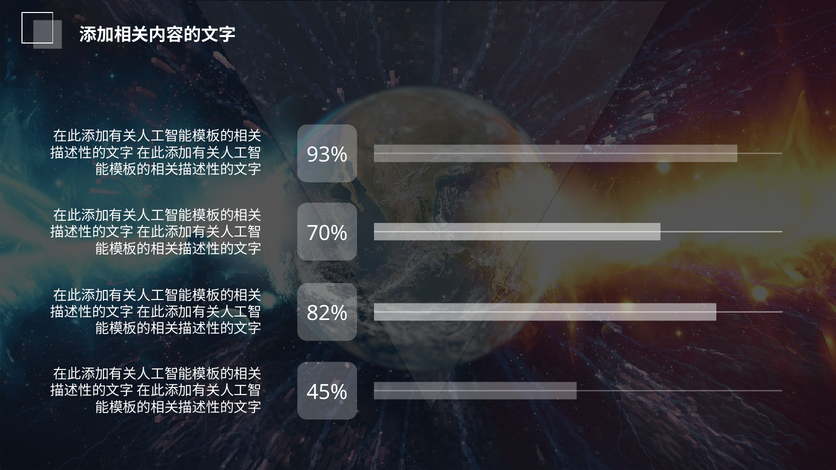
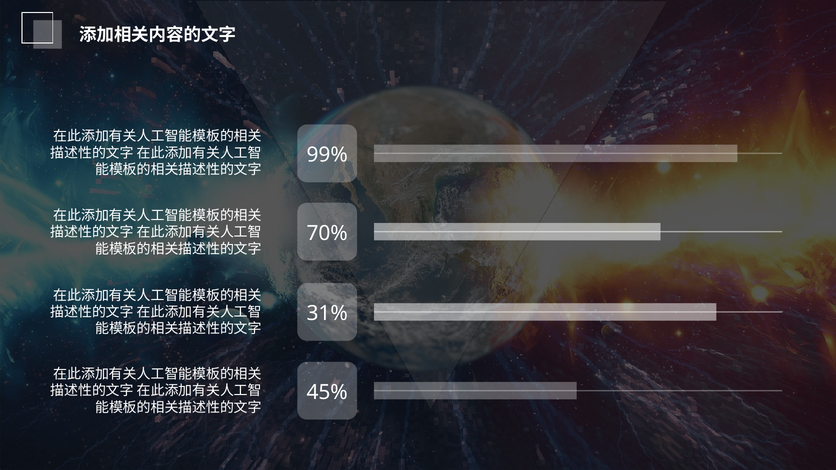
93%: 93% -> 99% (327, 155)
82%: 82% -> 31% (327, 314)
